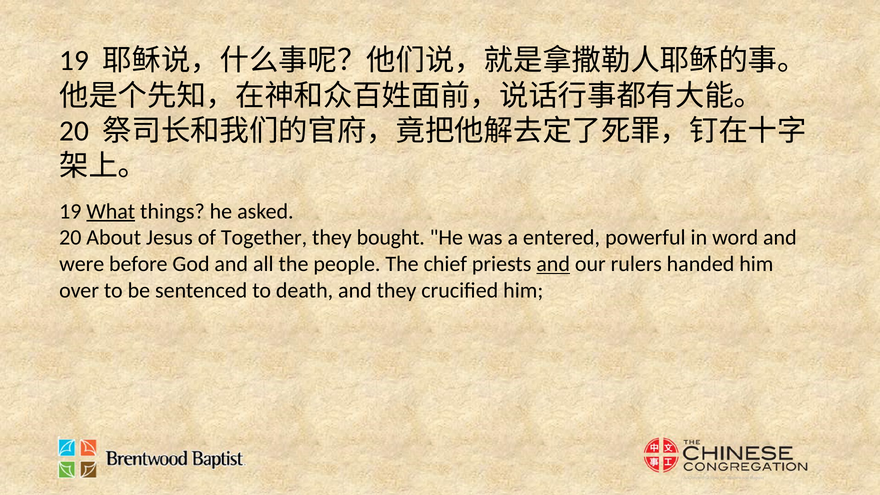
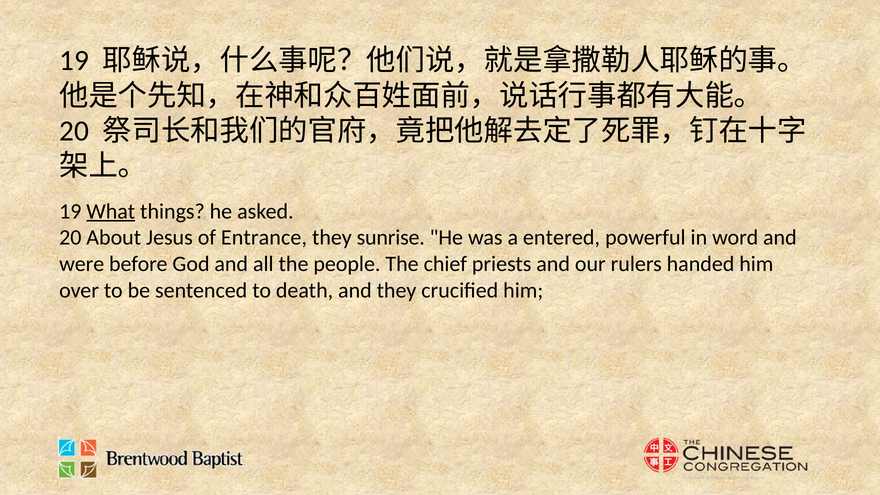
Together: Together -> Entrance (264, 238)
bought: bought -> sunrise (391, 238)
and underline: present -> none (553, 264)
